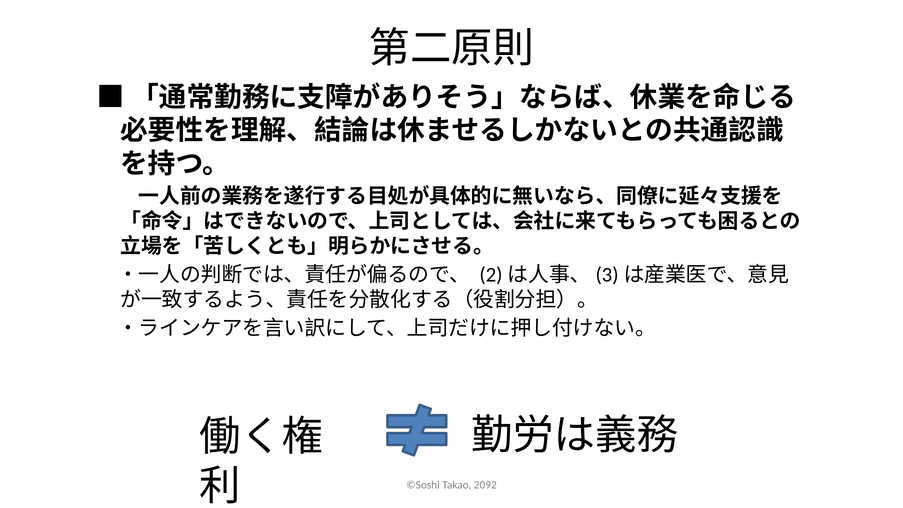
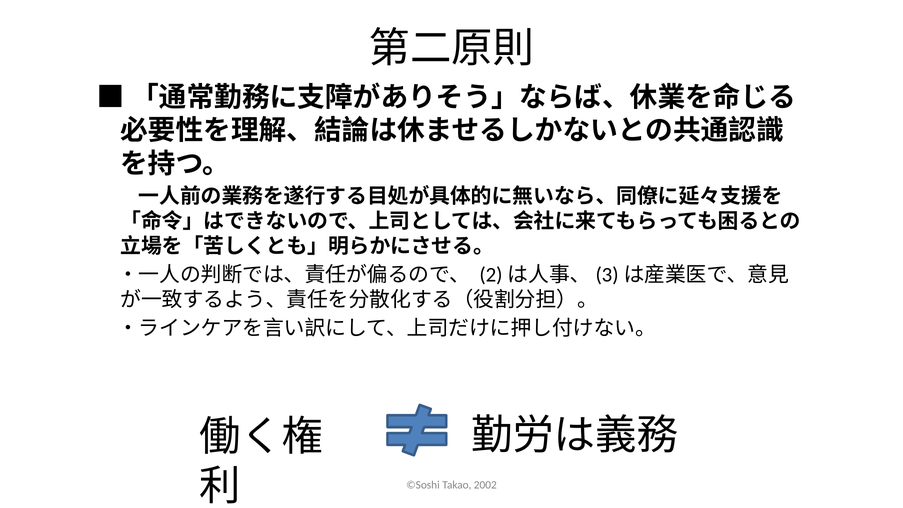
2092: 2092 -> 2002 (485, 485)
